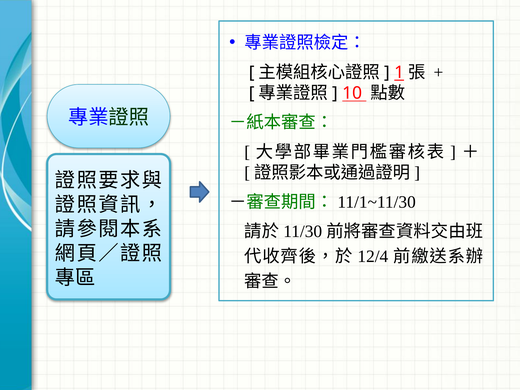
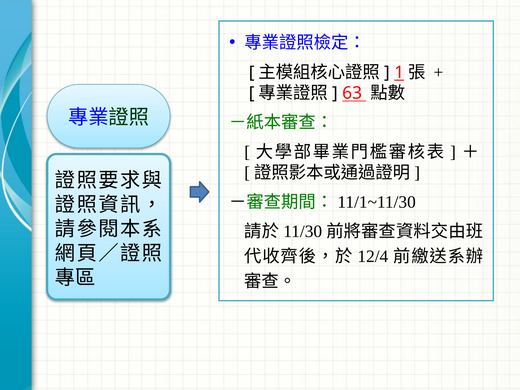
10: 10 -> 63 (352, 93)
